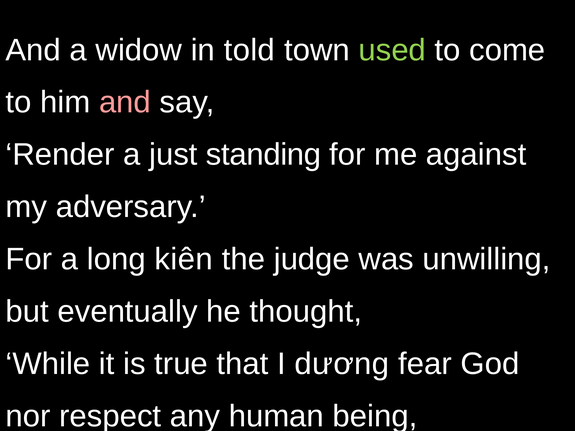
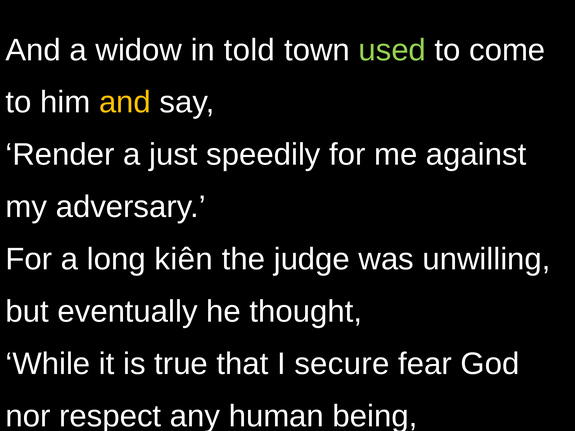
and colour: pink -> yellow (125, 102)
standing: standing -> speedily (263, 155)
dương: dương -> secure (342, 364)
